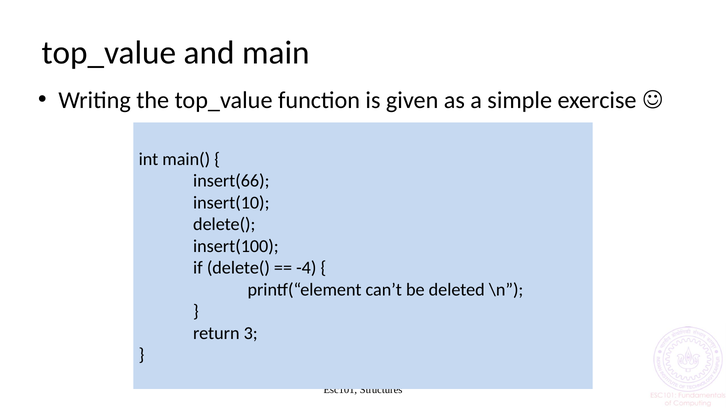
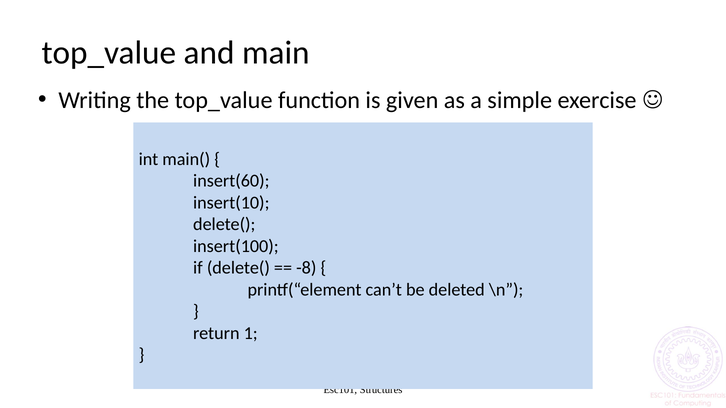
insert(66: insert(66 -> insert(60 (231, 181)
-4: -4 -> -8 (306, 268)
3: 3 -> 1 (251, 333)
